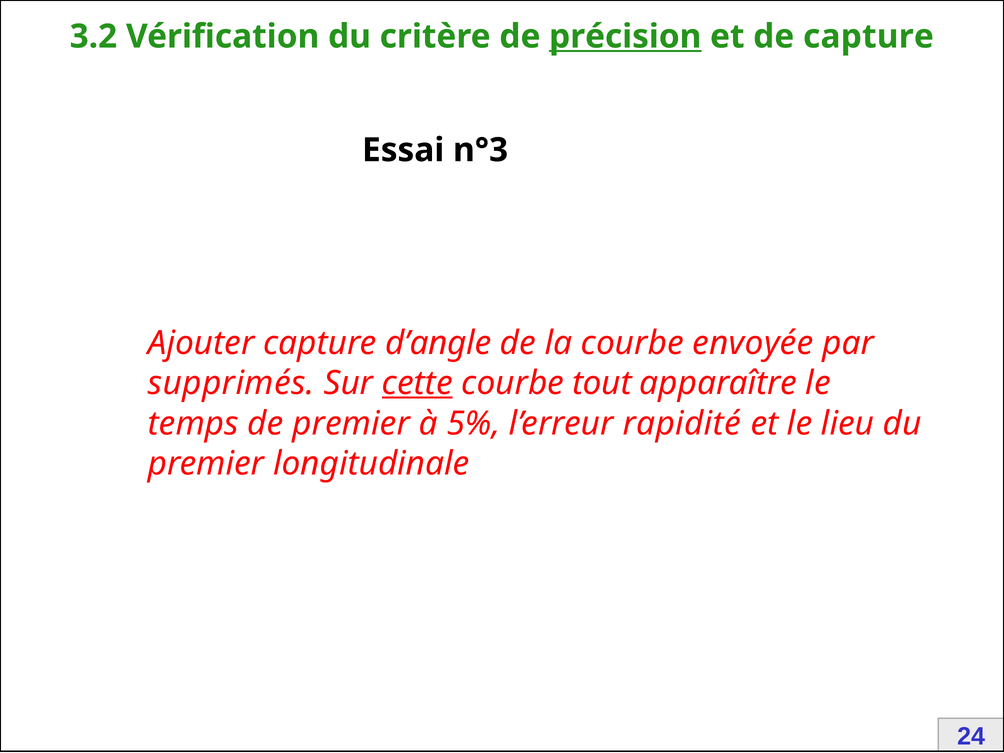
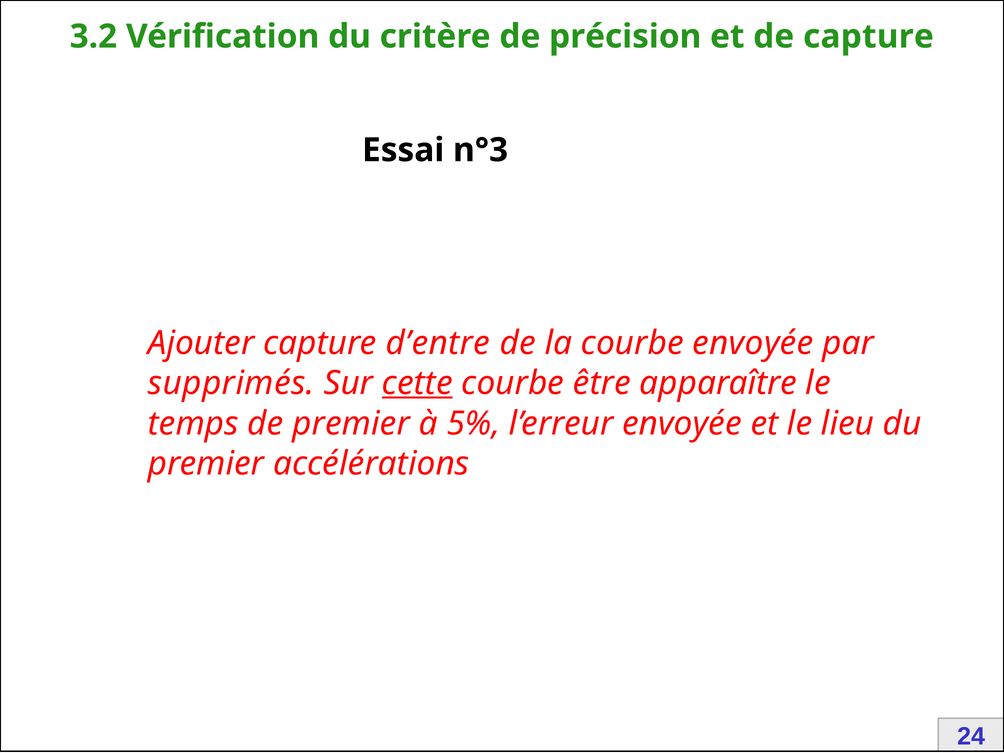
précision underline: present -> none (625, 37)
d’angle: d’angle -> d’entre (438, 343)
tout: tout -> être (602, 383)
l’erreur rapidité: rapidité -> envoyée (682, 423)
longitudinale: longitudinale -> accélérations (371, 464)
